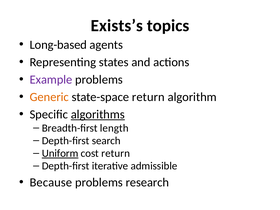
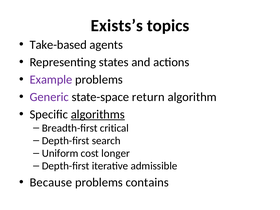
Long-based: Long-based -> Take-based (58, 45)
Generic colour: orange -> purple (49, 97)
length: length -> critical (114, 128)
Uniform underline: present -> none (60, 153)
cost return: return -> longer (116, 153)
research: research -> contains (147, 182)
